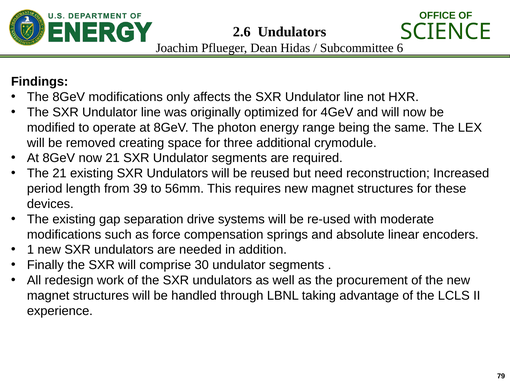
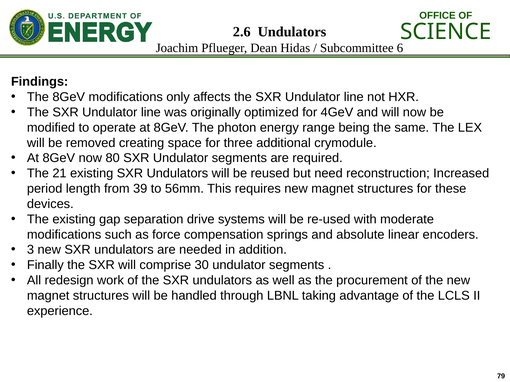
now 21: 21 -> 80 (113, 158)
1: 1 -> 3 (31, 250)
